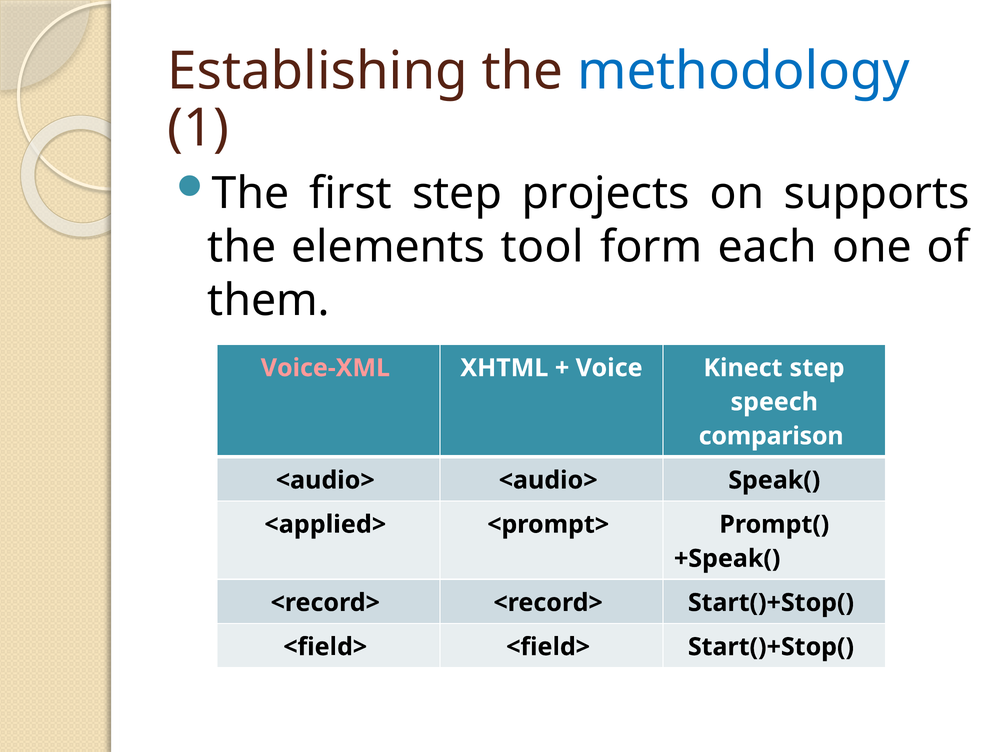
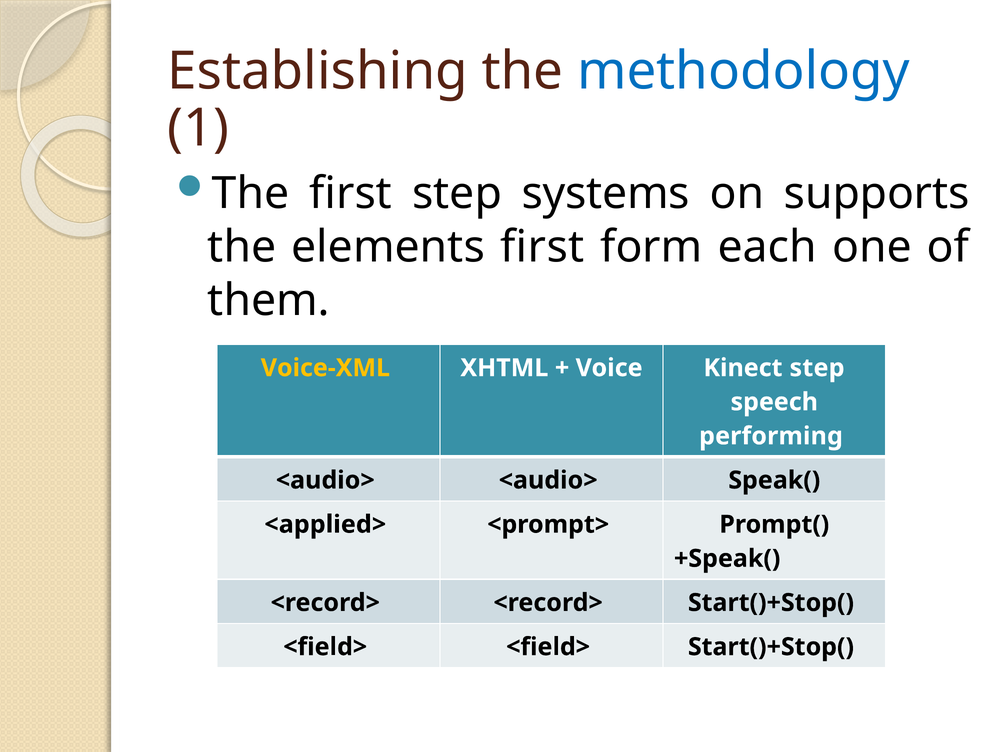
projects: projects -> systems (606, 194)
elements tool: tool -> first (542, 247)
Voice-XML colour: pink -> yellow (325, 368)
comparison: comparison -> performing (771, 436)
